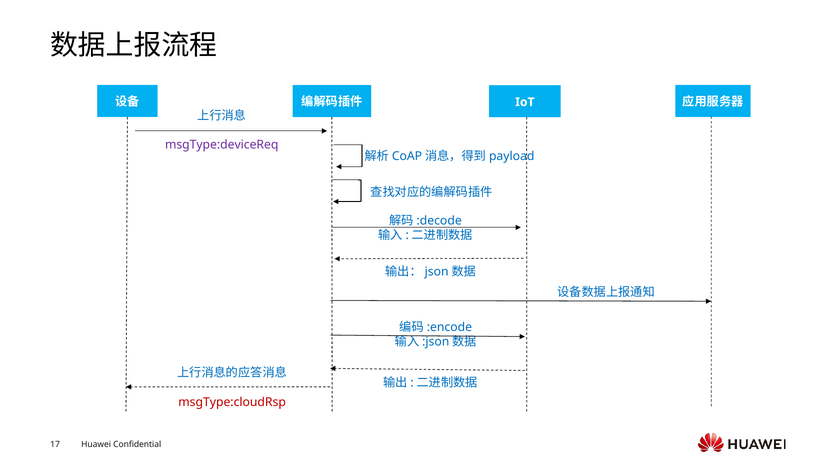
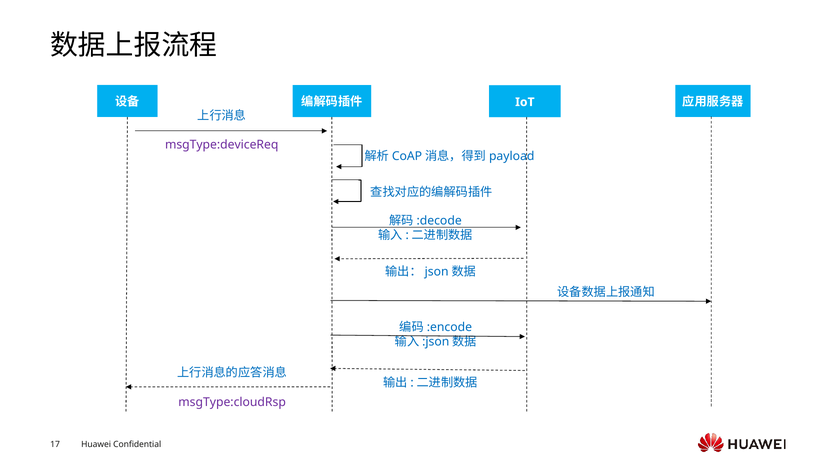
msgType:cloudRsp colour: red -> purple (232, 402)
